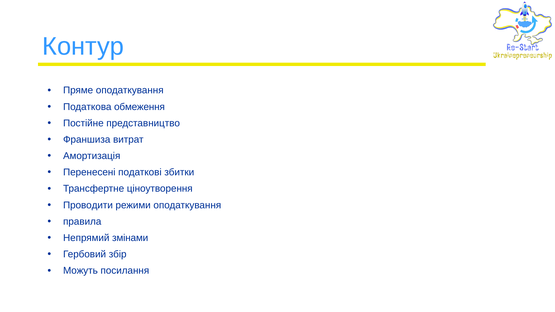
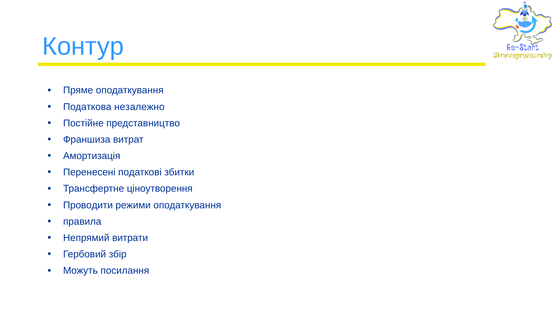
обмеження: обмеження -> незалежно (139, 107)
змінами: змінами -> витрати (130, 238)
